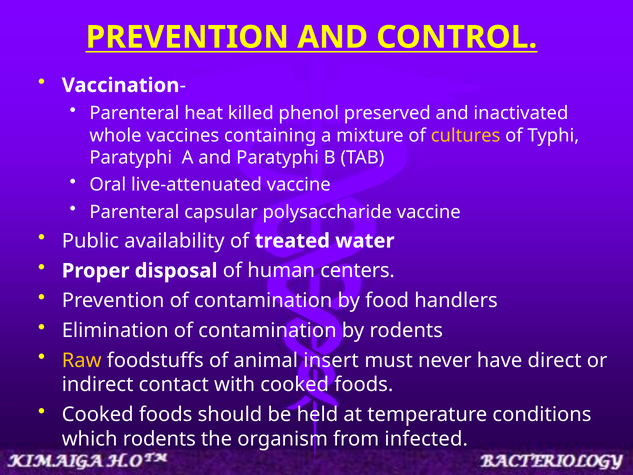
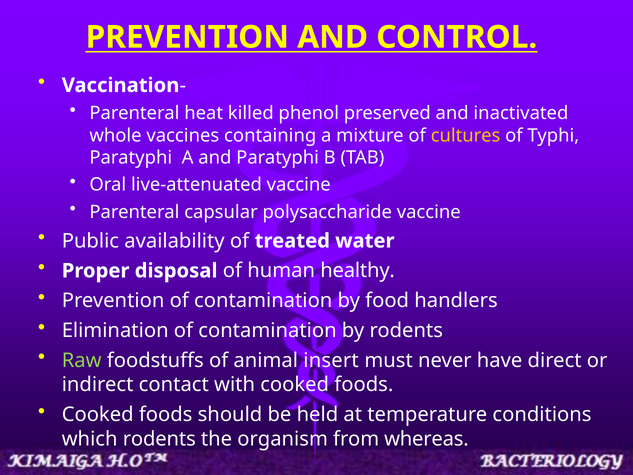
centers: centers -> healthy (358, 271)
Raw colour: yellow -> light green (82, 360)
infected: infected -> whereas (426, 439)
